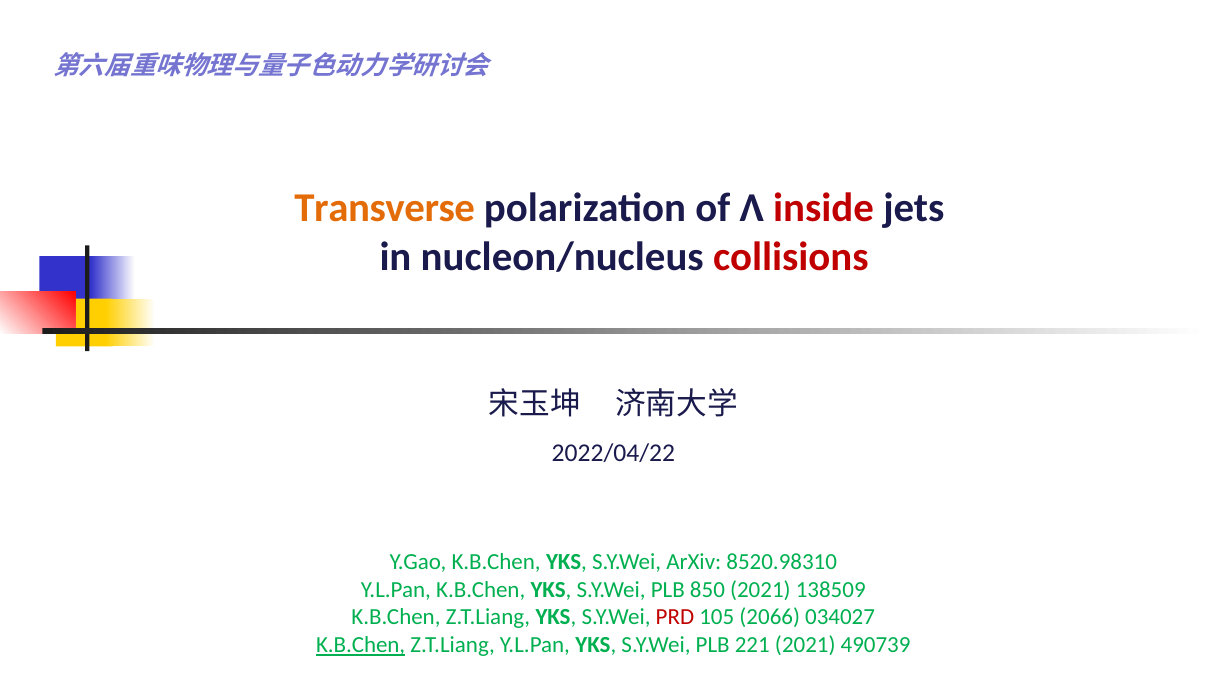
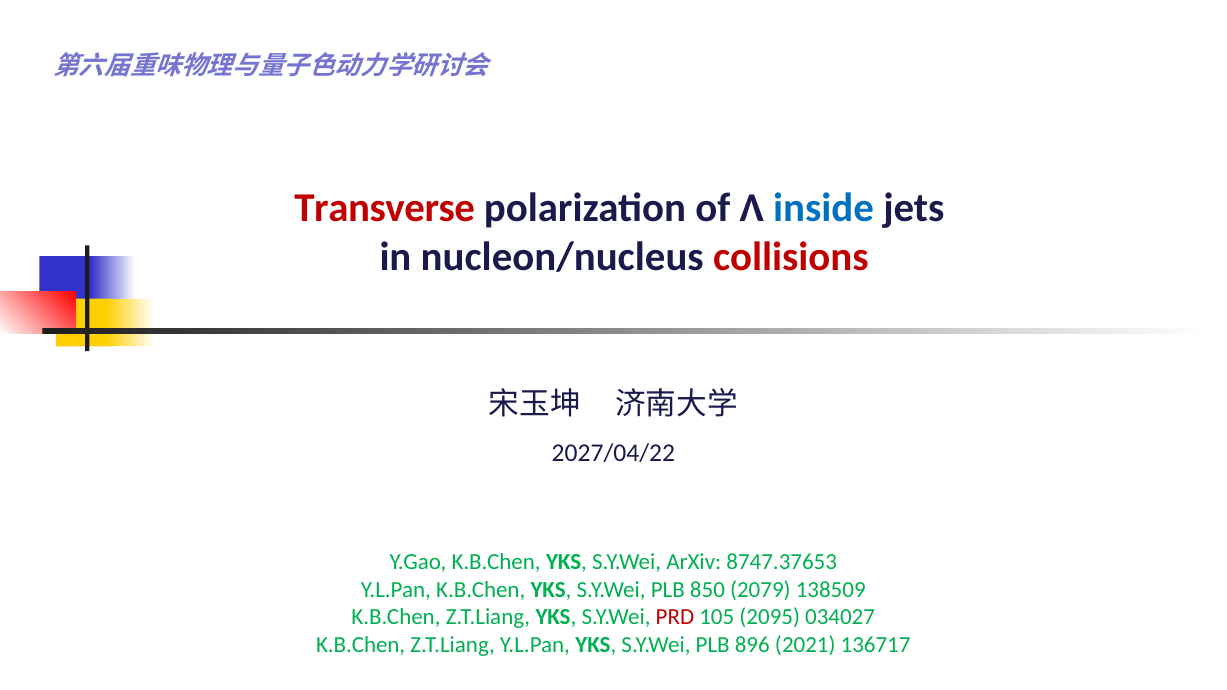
Transverse colour: orange -> red (385, 208)
inside colour: red -> blue (824, 208)
2022/04/22: 2022/04/22 -> 2027/04/22 (613, 454)
8520.98310: 8520.98310 -> 8747.37653 (782, 562)
850 2021: 2021 -> 2079 (760, 590)
2066: 2066 -> 2095 (770, 617)
K.B.Chen underline: present -> none (361, 645)
221: 221 -> 896 (752, 645)
490739: 490739 -> 136717 (876, 645)
